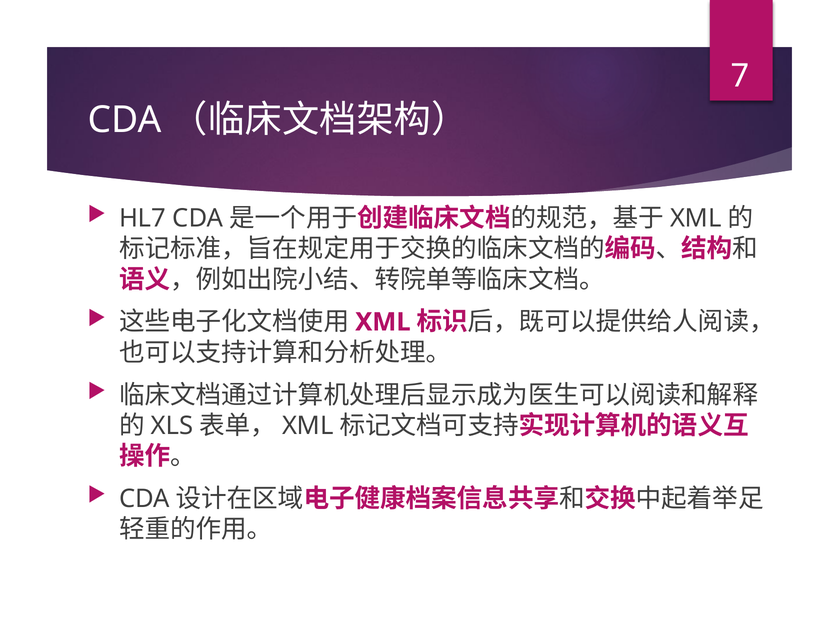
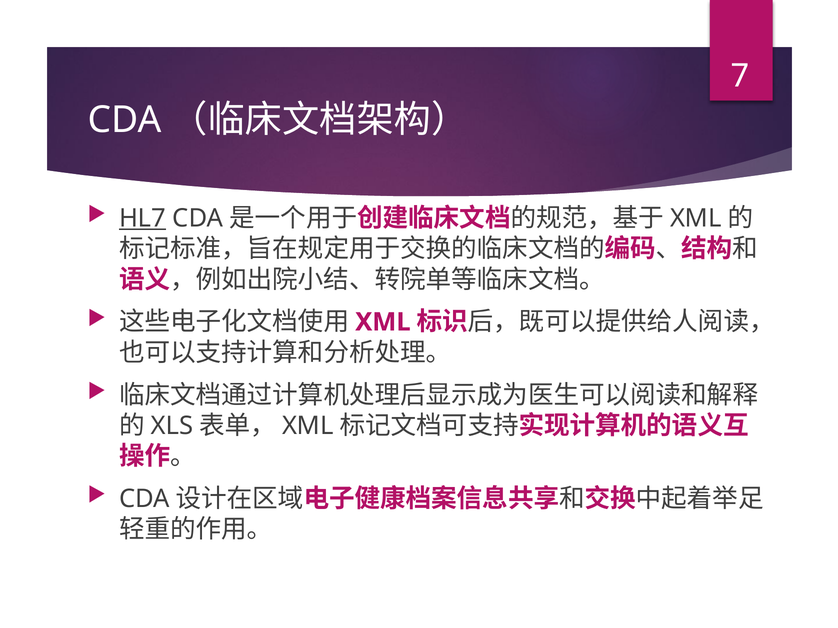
HL7 underline: none -> present (143, 219)
